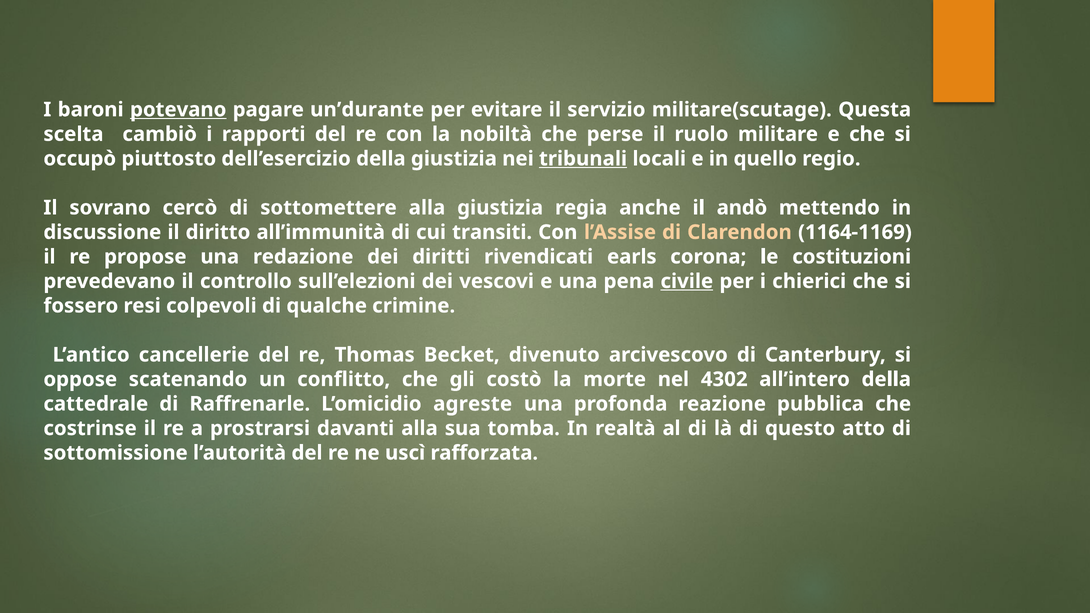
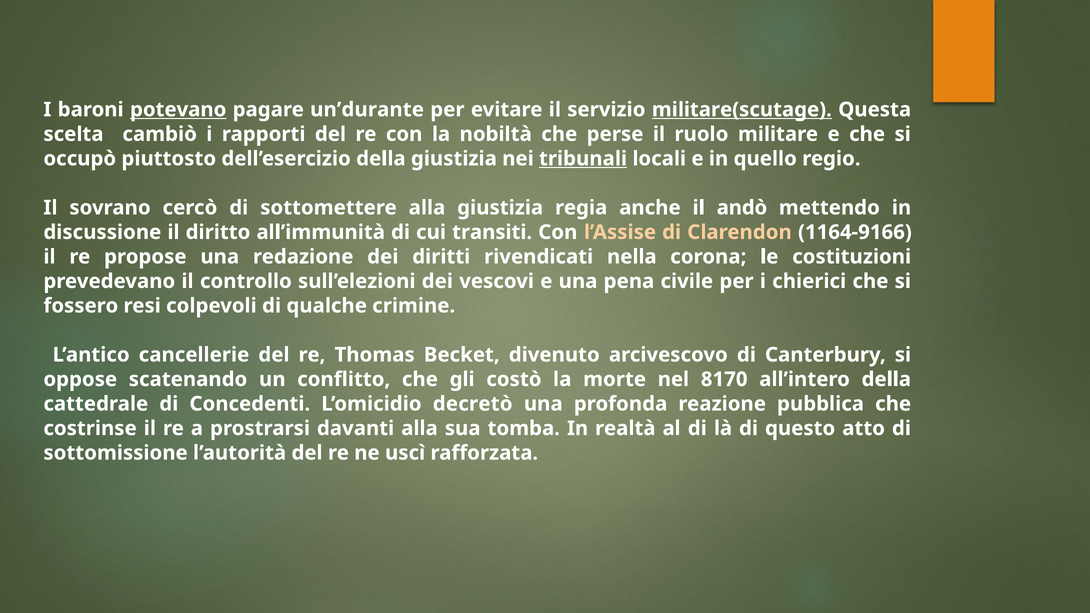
militare(scutage underline: none -> present (742, 110)
1164-1169: 1164-1169 -> 1164-9166 (855, 232)
earls: earls -> nella (632, 257)
civile underline: present -> none (687, 281)
4302: 4302 -> 8170 (724, 379)
Raffrenarle: Raffrenarle -> Concedenti (250, 404)
agreste: agreste -> decretò (473, 404)
